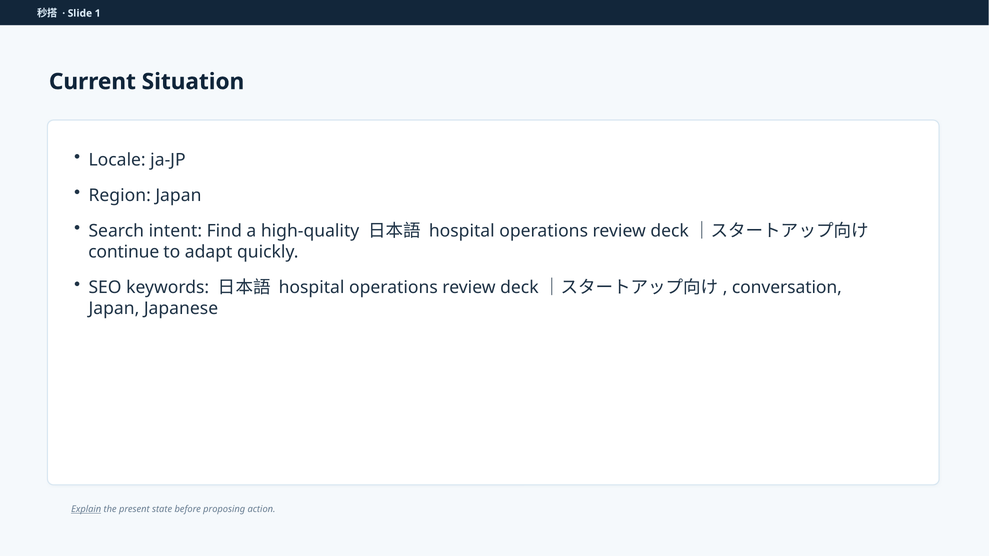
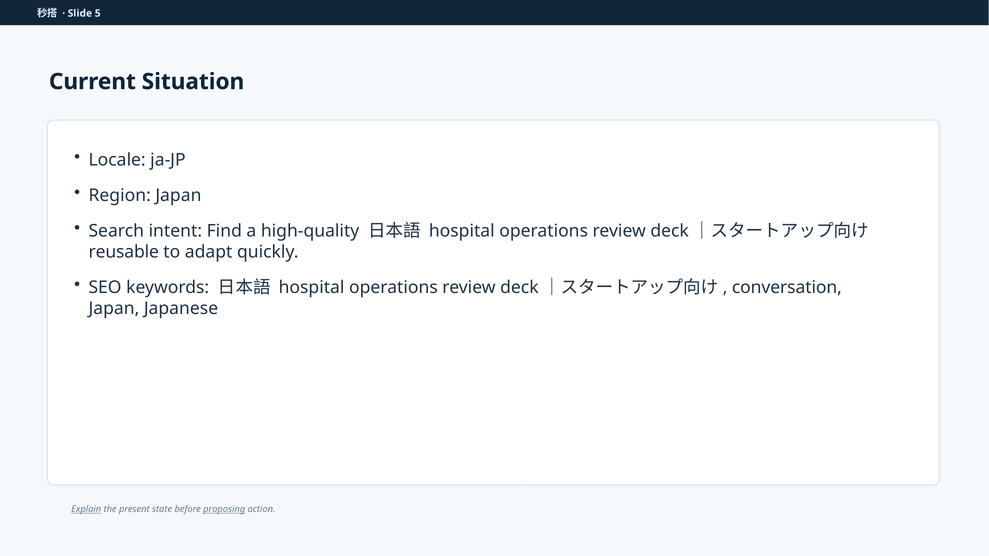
1: 1 -> 5 (98, 13)
continue: continue -> reusable (124, 252)
proposing underline: none -> present (224, 509)
